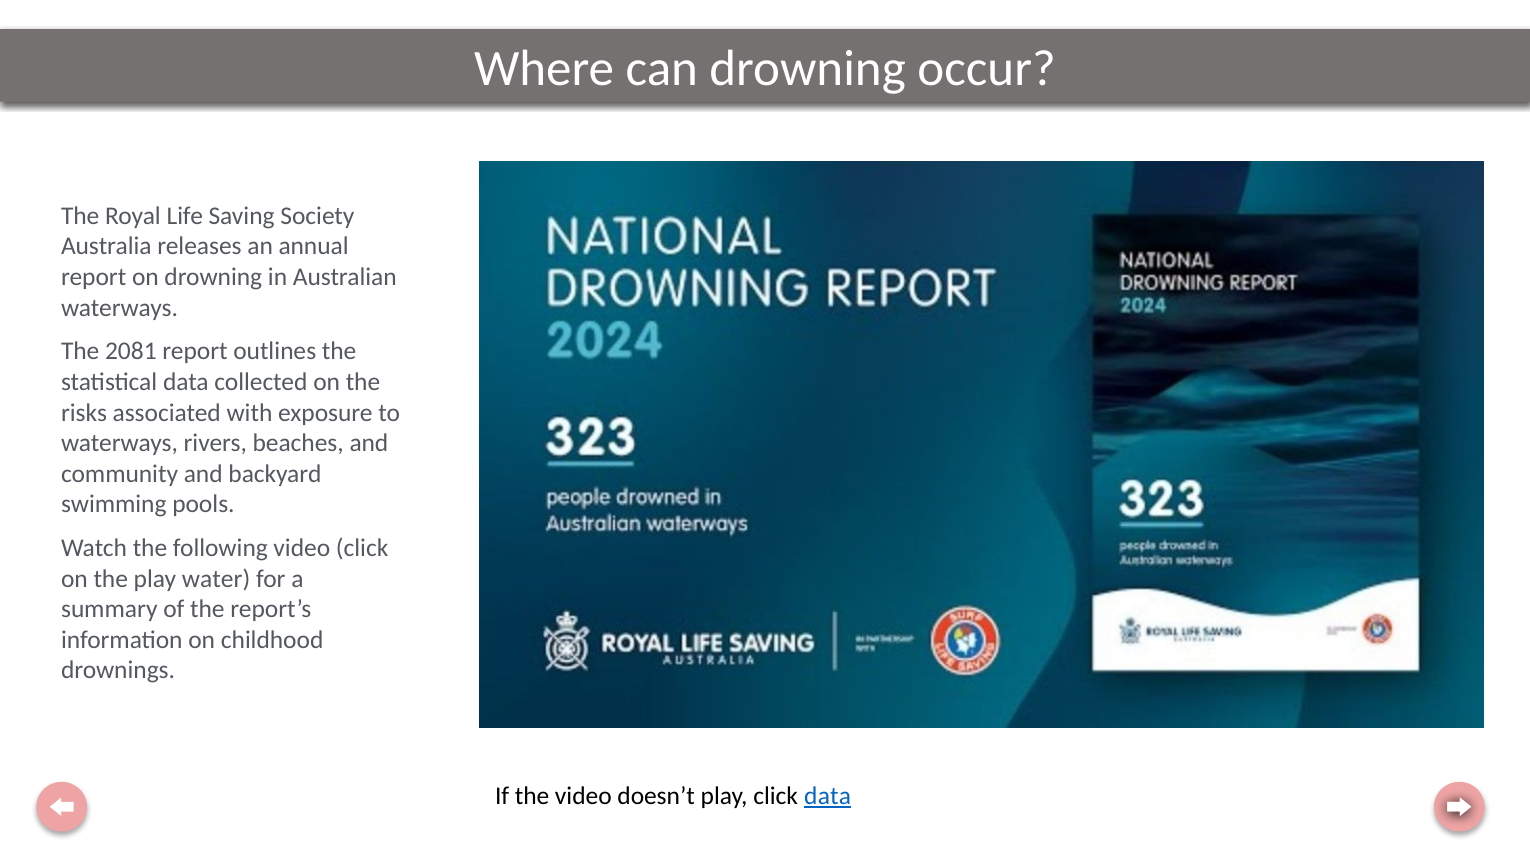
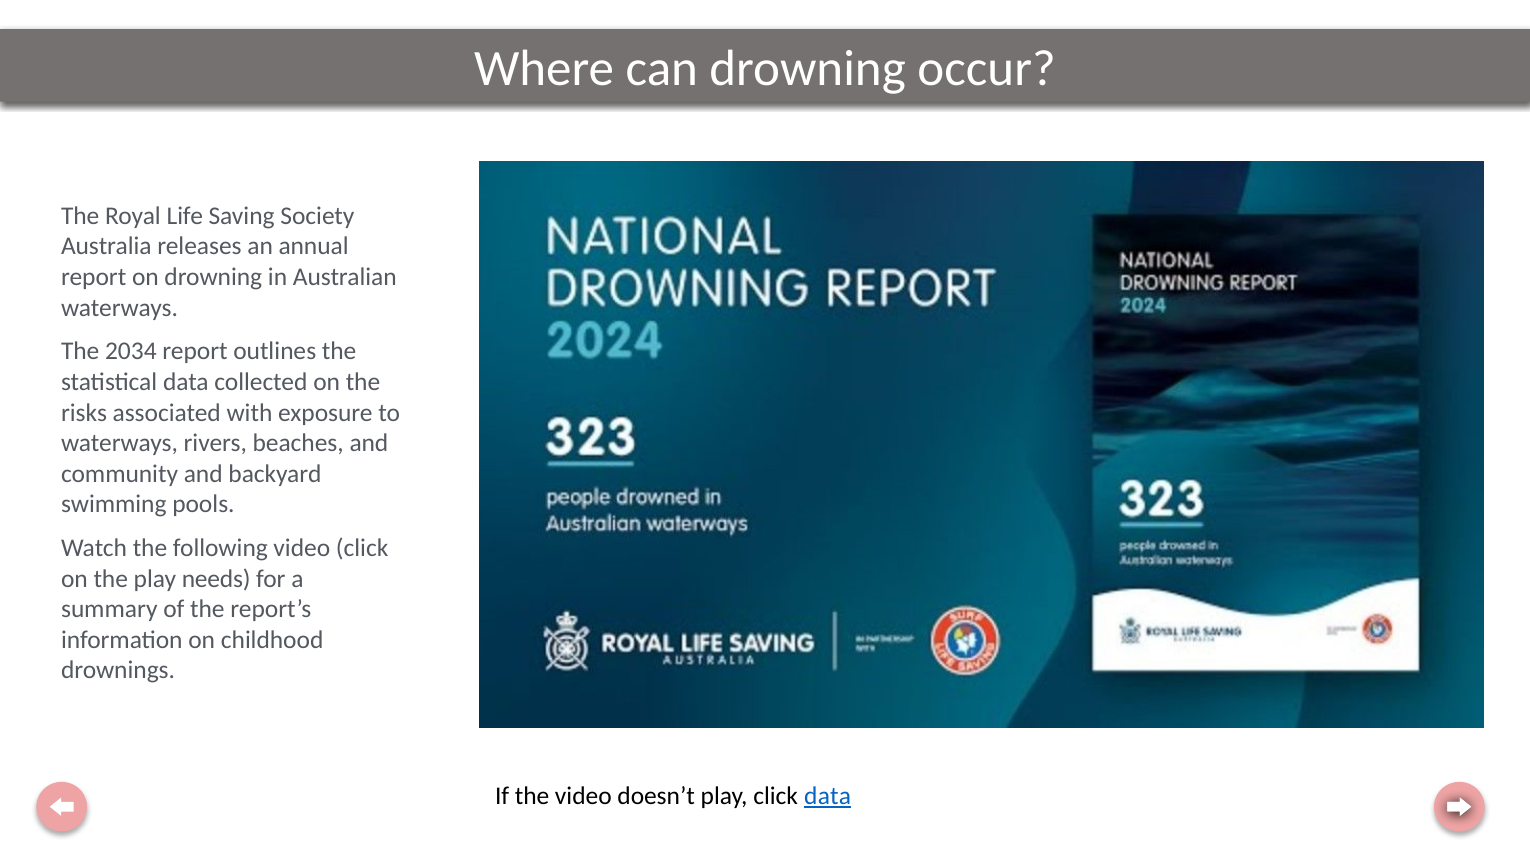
2081: 2081 -> 2034 (131, 352)
water: water -> needs (216, 579)
